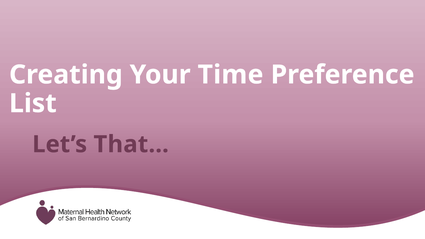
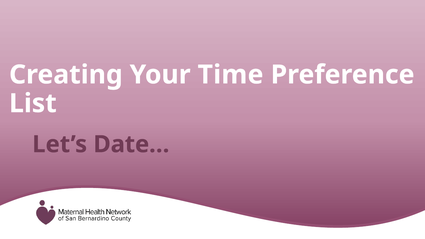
That…: That… -> Date… (131, 144)
